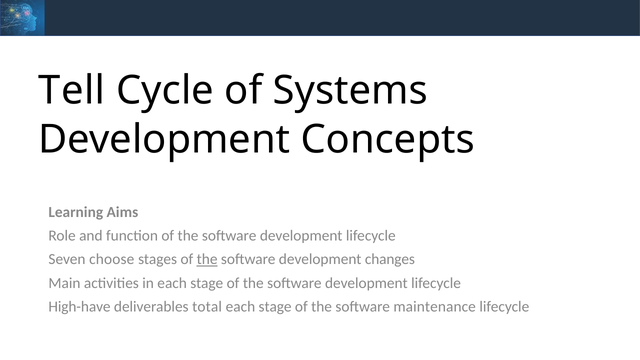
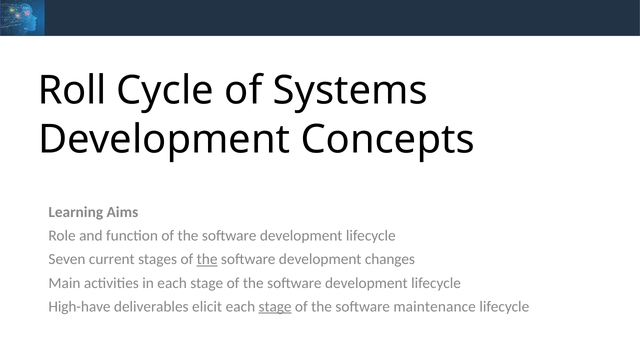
Tell: Tell -> Roll (72, 91)
choose: choose -> current (112, 259)
total: total -> elicit (207, 307)
stage underline: none -> present (275, 307)
